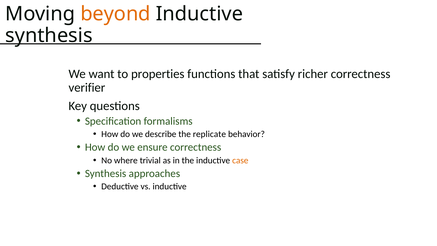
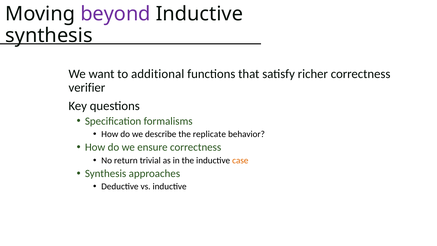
beyond colour: orange -> purple (115, 14)
properties: properties -> additional (158, 74)
where: where -> return (126, 160)
